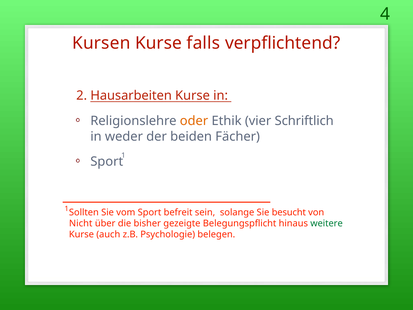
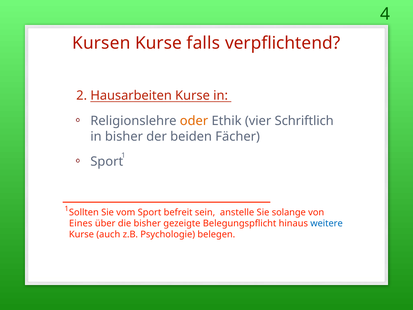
in weder: weder -> bisher (124, 136)
solange: solange -> anstelle (237, 212)
besucht: besucht -> solange (289, 212)
Nicht: Nicht -> Eines (81, 223)
weitere colour: green -> blue (327, 223)
